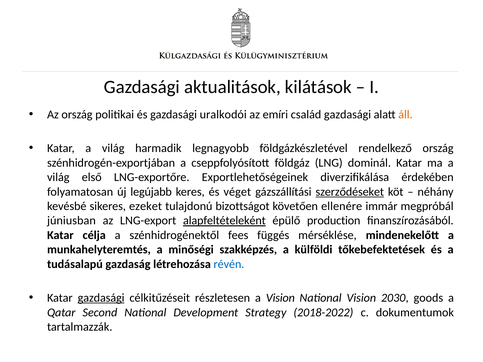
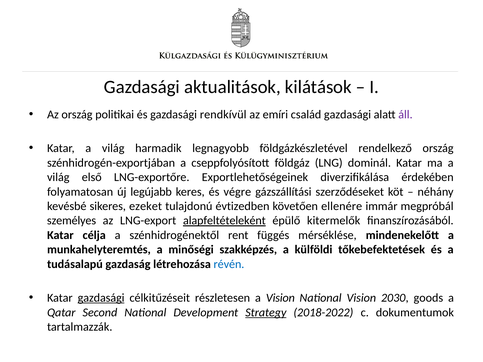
uralkodói: uralkodói -> rendkívül (223, 115)
áll colour: orange -> purple (405, 115)
véget: véget -> végre (237, 192)
szerződéseket underline: present -> none (350, 192)
bizottságot: bizottságot -> évtizedben (243, 206)
júniusban: júniusban -> személyes (72, 221)
production: production -> kitermelők (334, 221)
fees: fees -> rent (238, 235)
Strategy underline: none -> present (266, 313)
